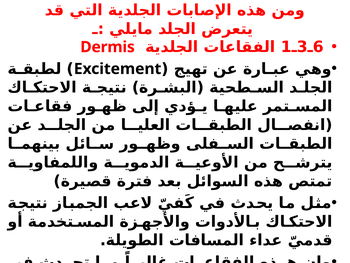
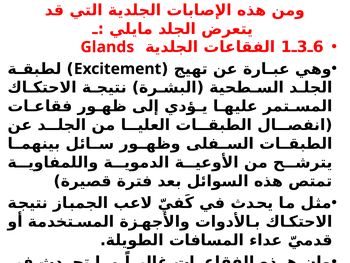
Dermis: Dermis -> Glands (107, 47)
